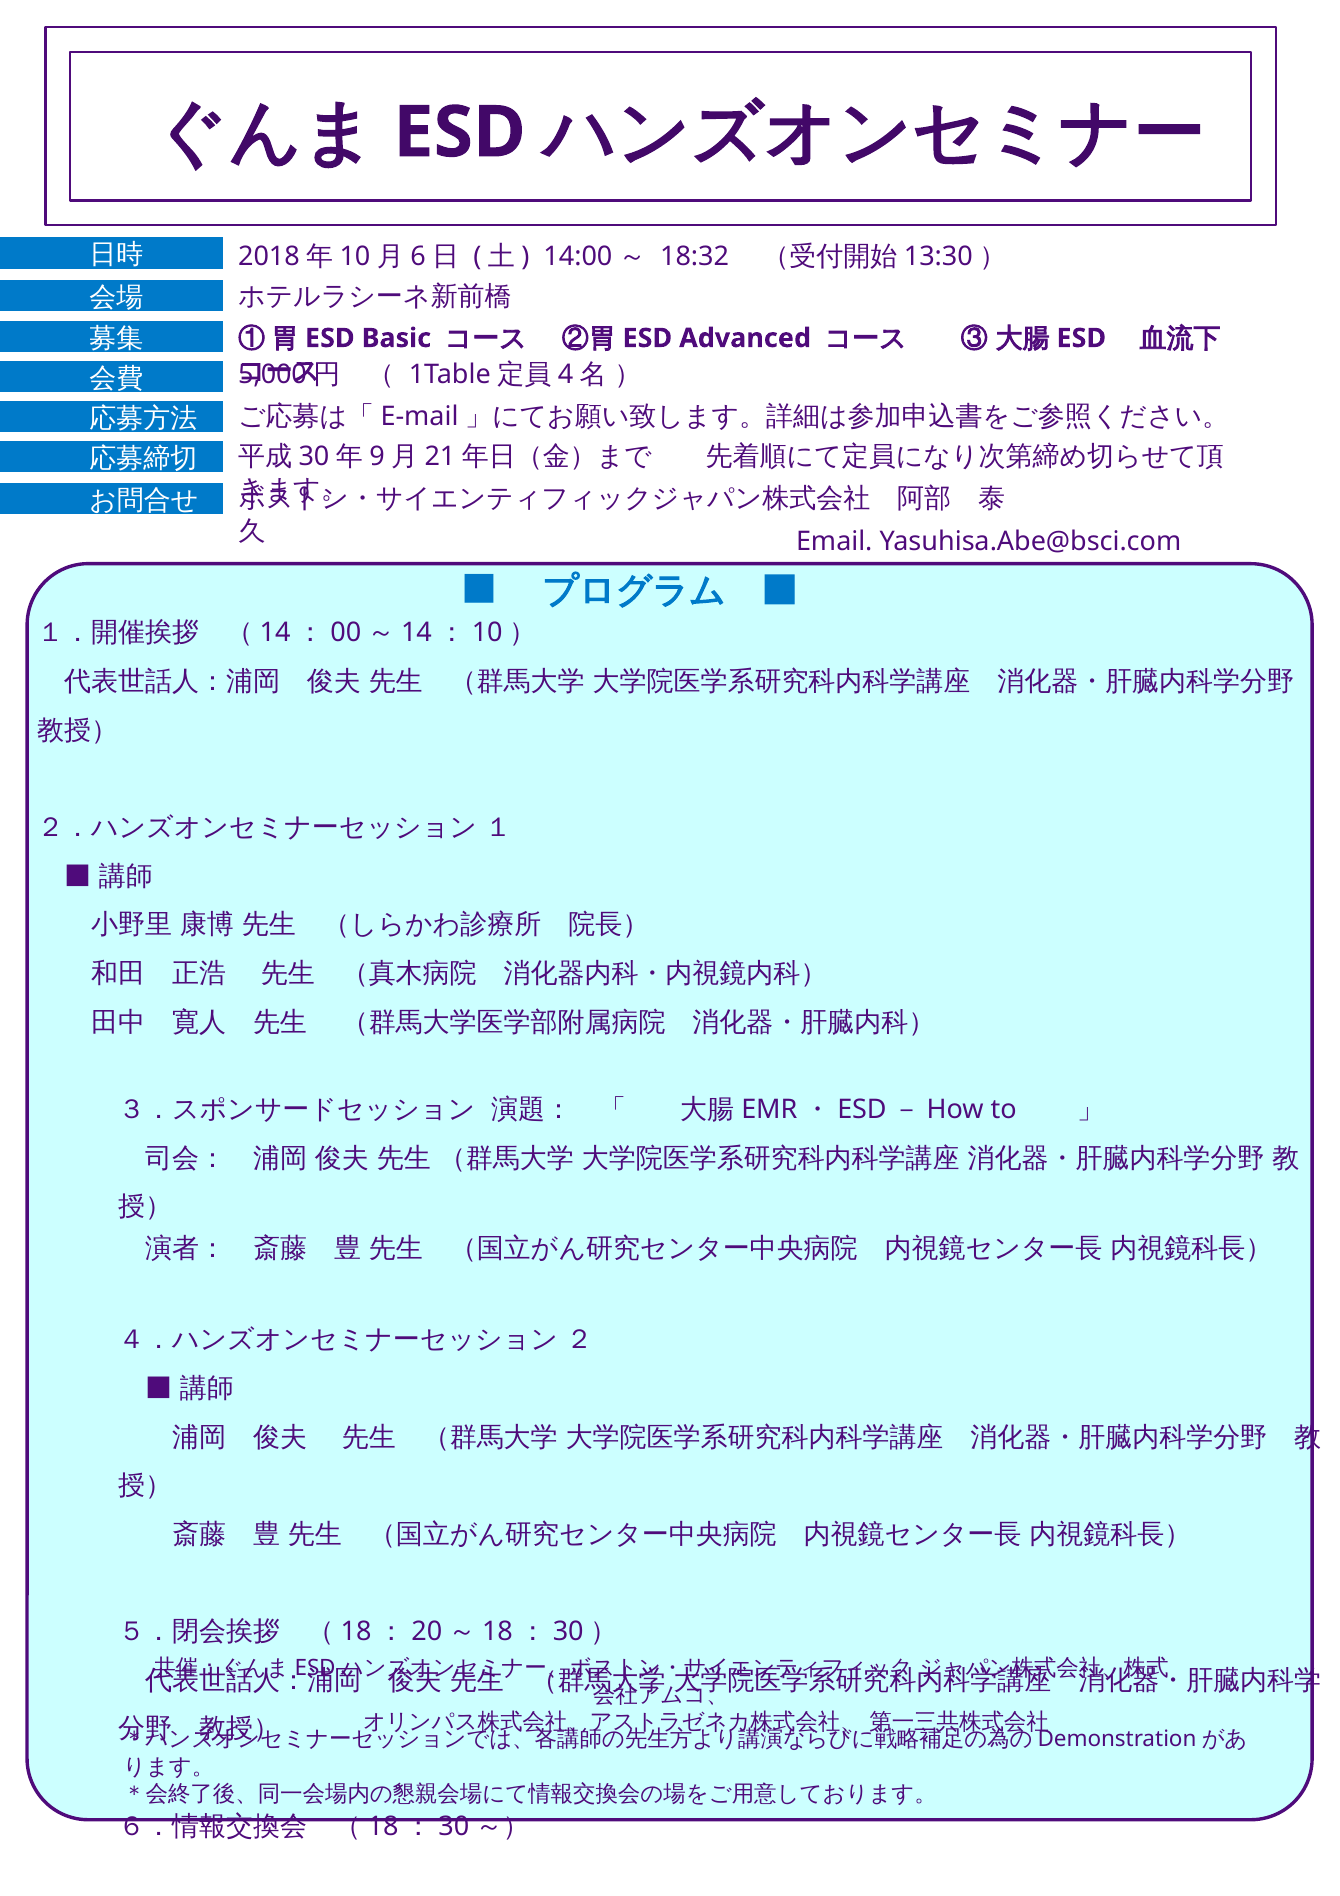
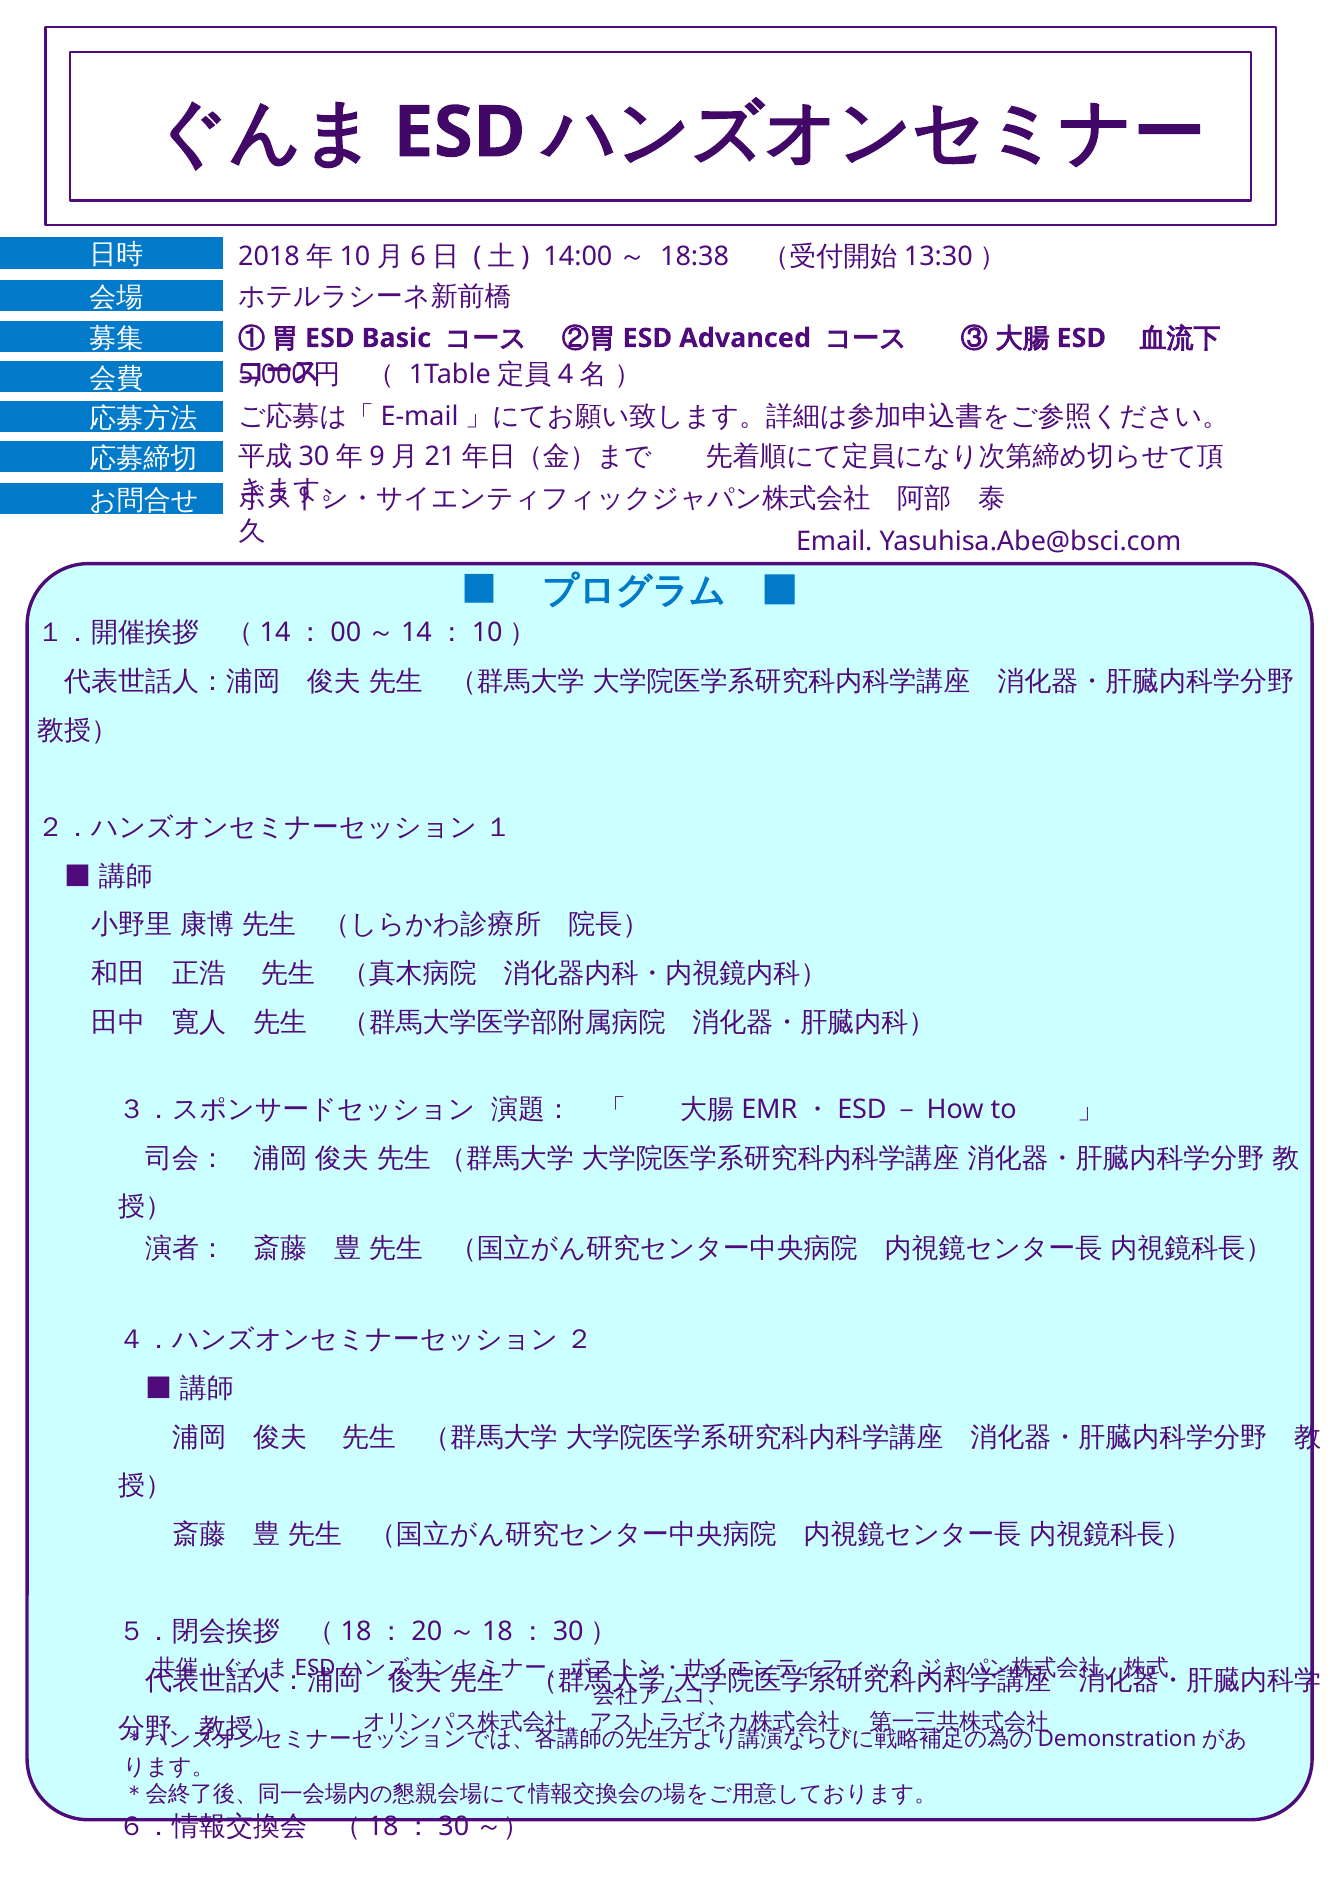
18:32: 18:32 -> 18:38 (695, 256)
